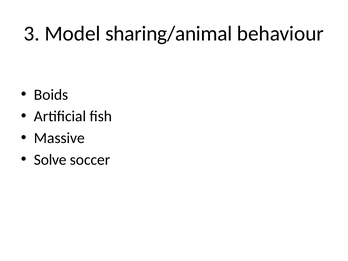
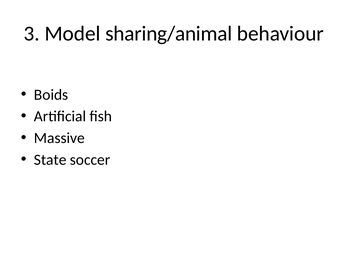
Solve: Solve -> State (50, 160)
